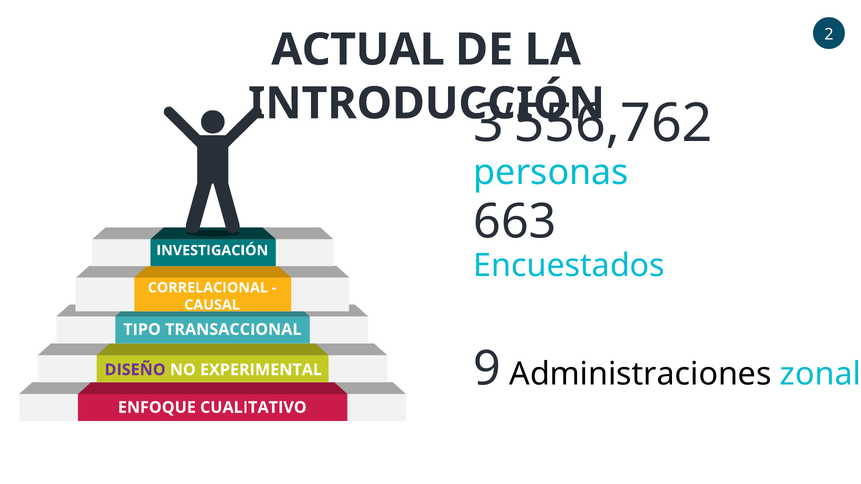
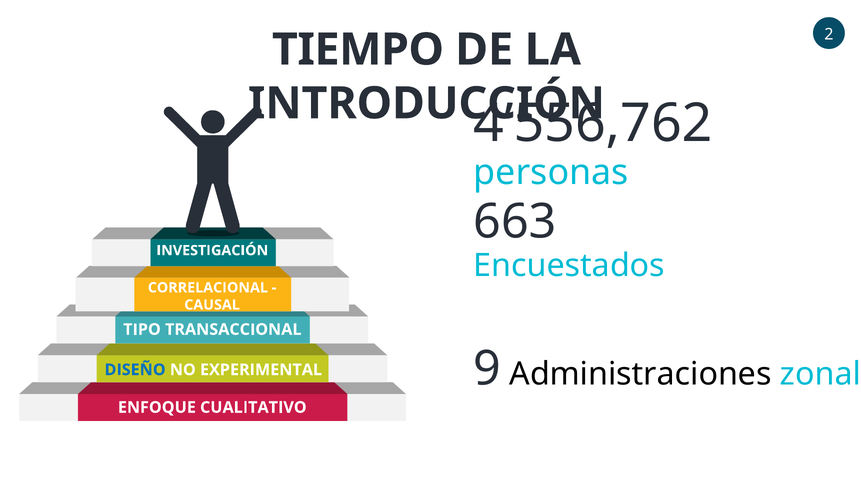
ACTUAL: ACTUAL -> TIEMPO (358, 50)
3’556,762: 3’556,762 -> 4’556,762 (593, 124)
DISEÑO colour: purple -> blue (135, 370)
